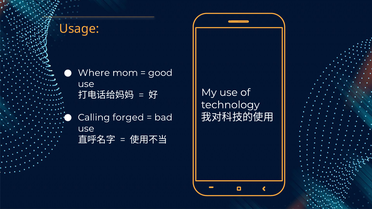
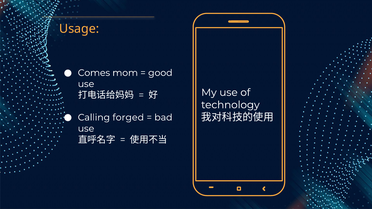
Where: Where -> Comes (94, 73)
